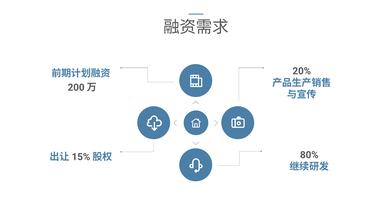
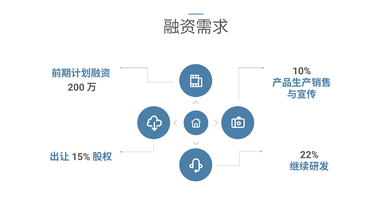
20%: 20% -> 10% (302, 71)
80%: 80% -> 22% (309, 155)
